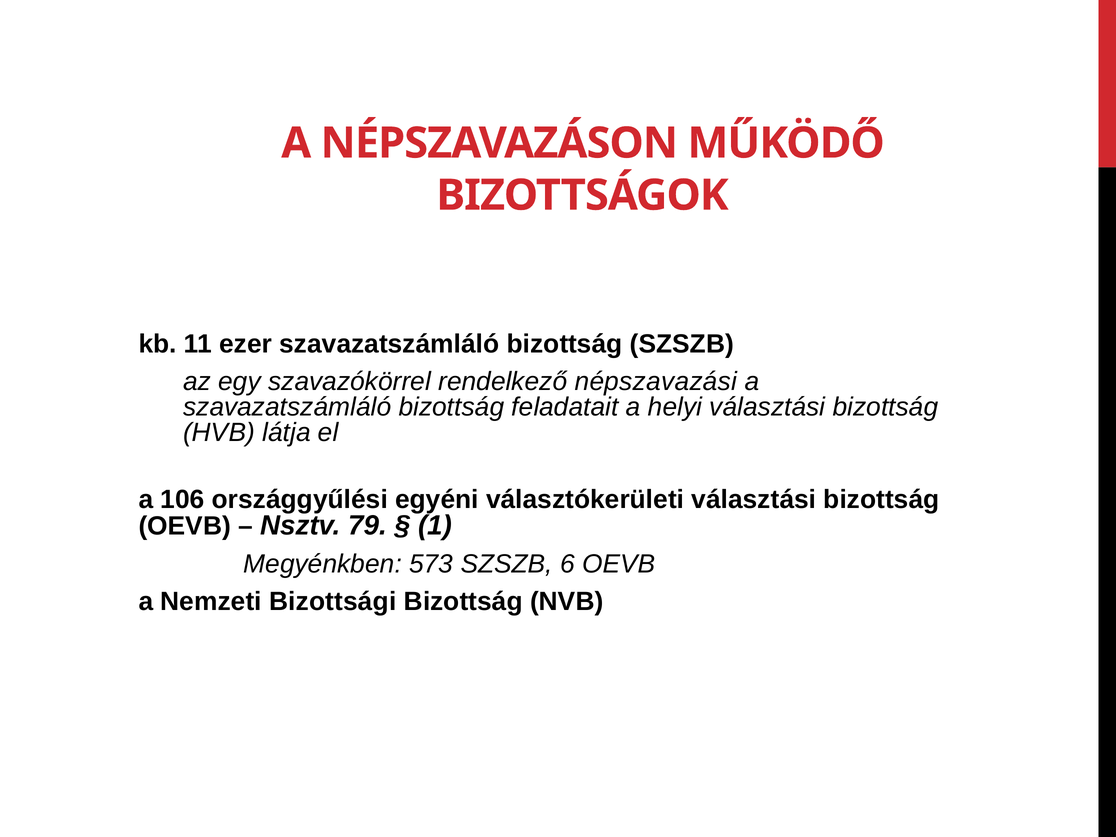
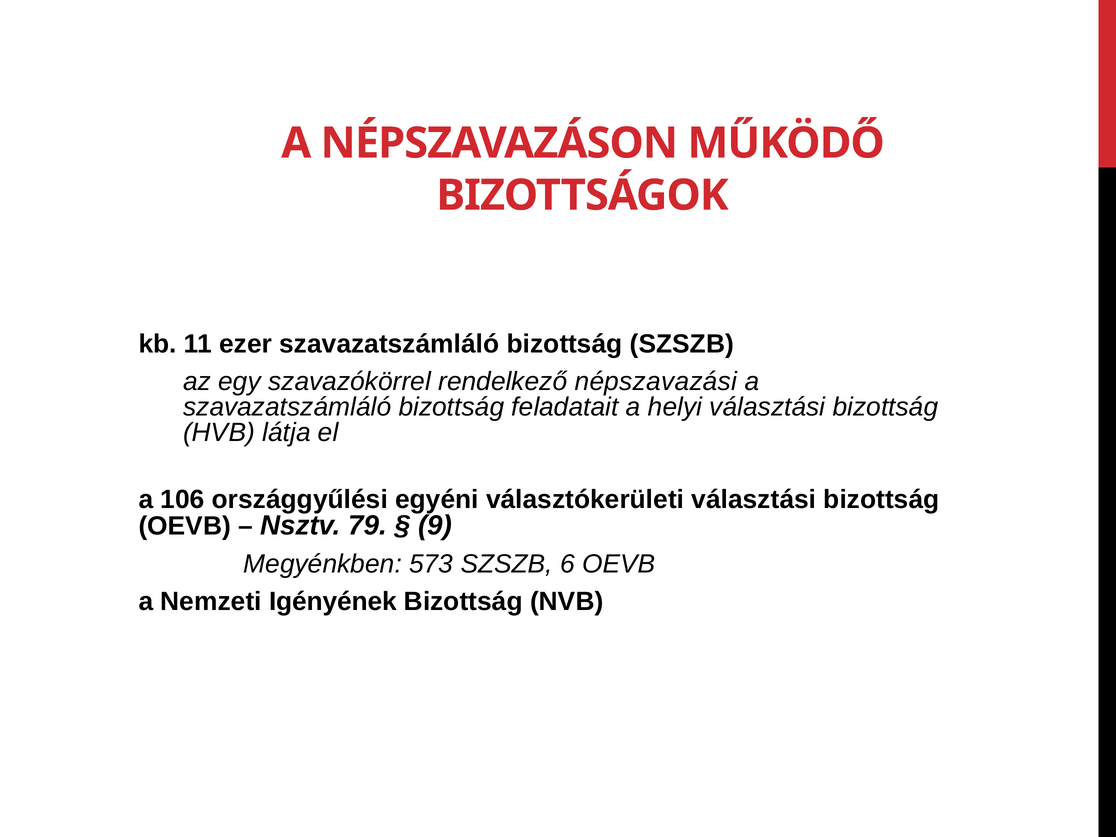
1: 1 -> 9 (435, 526)
Bizottsági: Bizottsági -> Igényének (333, 602)
